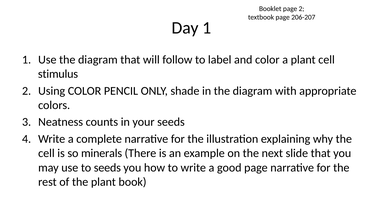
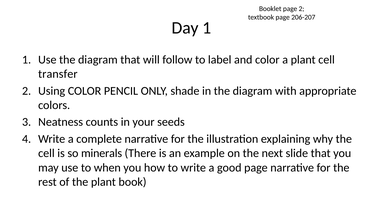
stimulus: stimulus -> transfer (58, 74)
to seeds: seeds -> when (107, 168)
